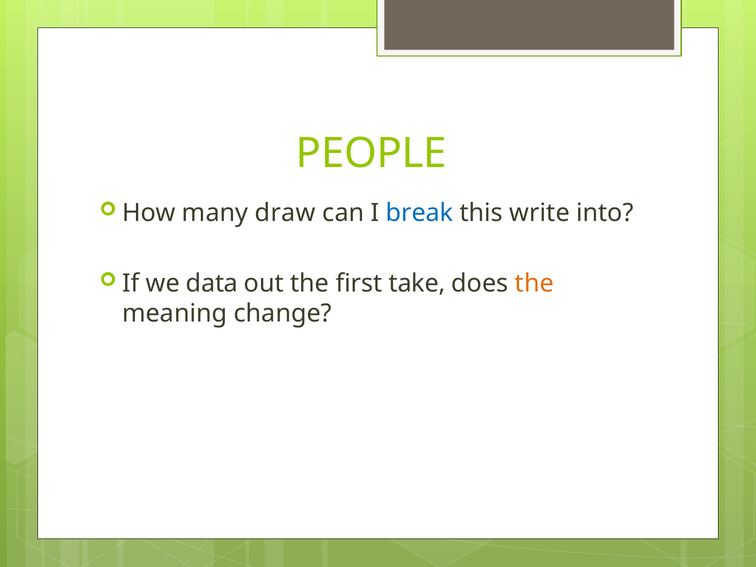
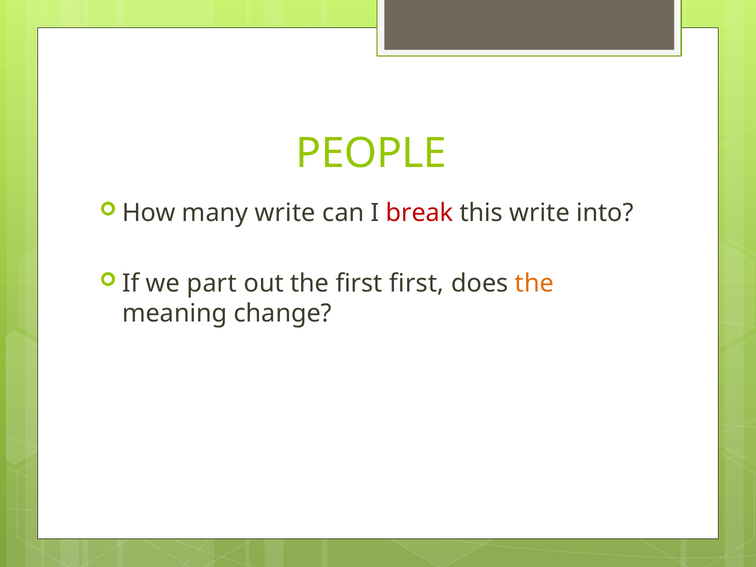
many draw: draw -> write (285, 213)
break colour: blue -> red (419, 213)
data: data -> part (212, 283)
first take: take -> first (417, 283)
